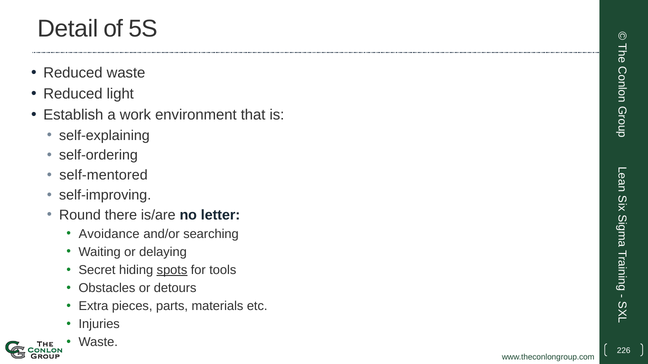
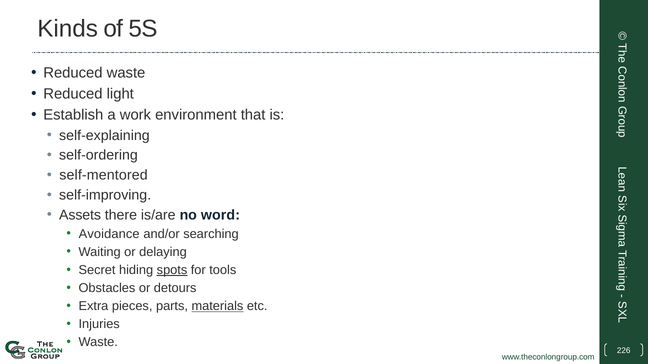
Detail: Detail -> Kinds (68, 29)
Round: Round -> Assets (80, 215)
letter: letter -> word (220, 215)
materials underline: none -> present (217, 307)
